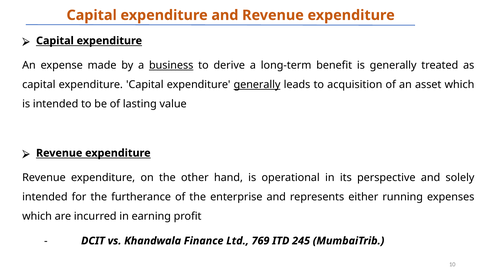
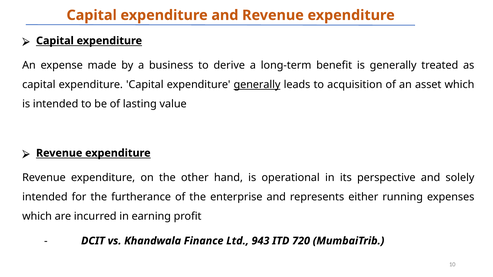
business underline: present -> none (171, 65)
769: 769 -> 943 (261, 241)
245: 245 -> 720 (301, 241)
